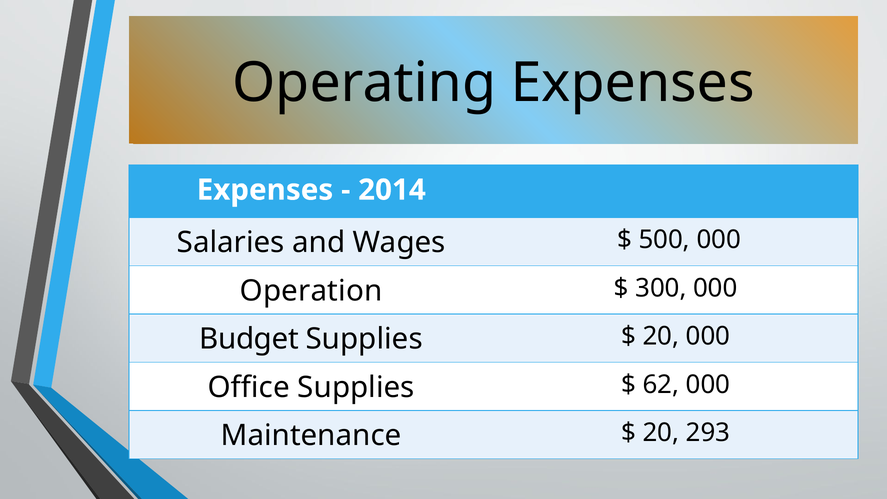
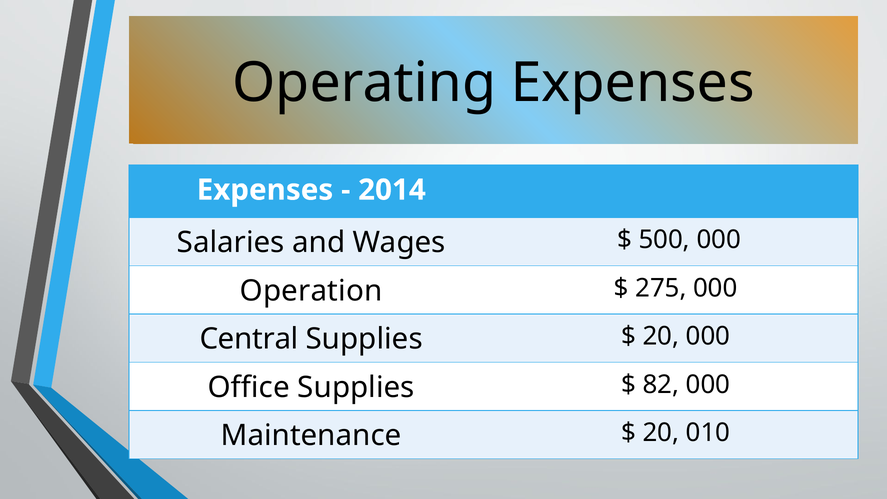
300: 300 -> 275 (661, 288)
Budget: Budget -> Central (249, 339)
62: 62 -> 82 (661, 385)
293: 293 -> 010 (708, 433)
